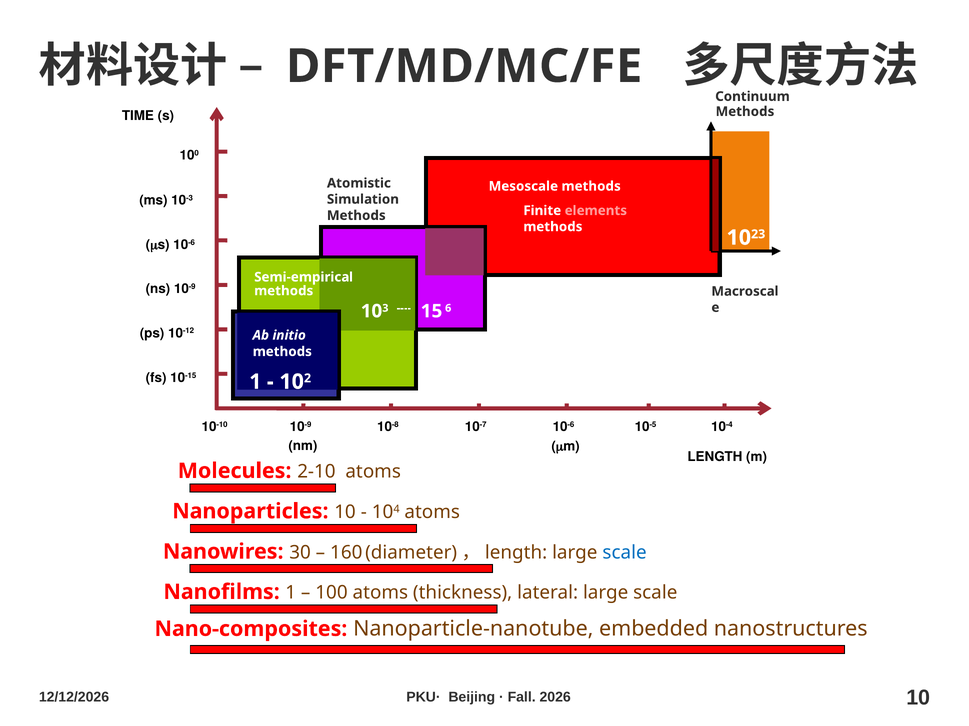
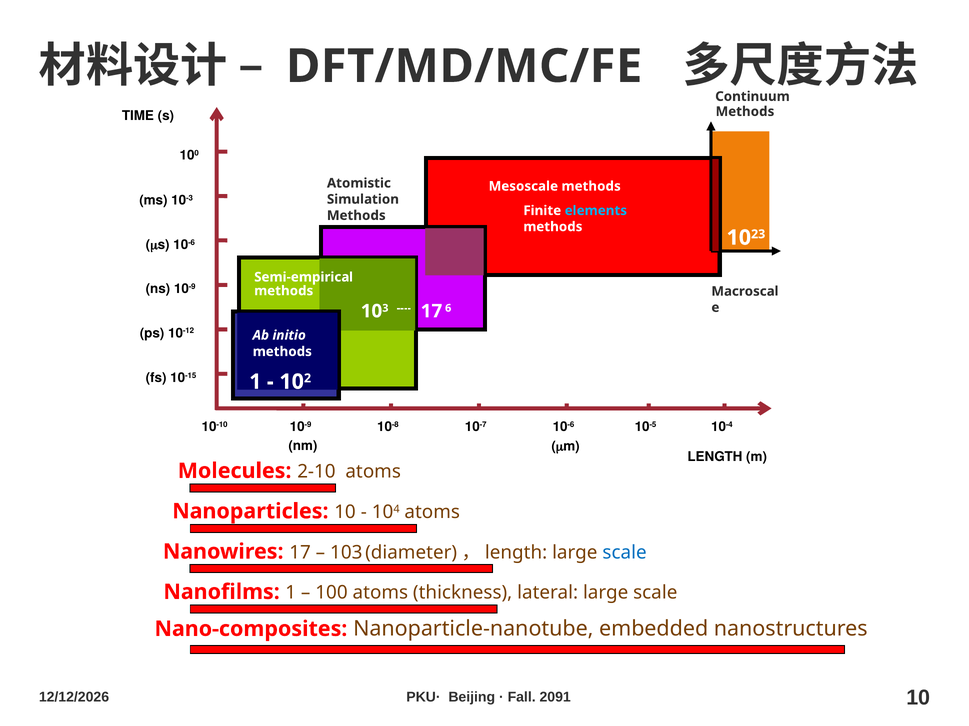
elements colour: pink -> light blue (596, 211)
15: 15 -> 17 (432, 311)
30: 30 -> 17 (300, 553)
160: 160 -> 103 (346, 553)
2026: 2026 -> 2091 (555, 698)
